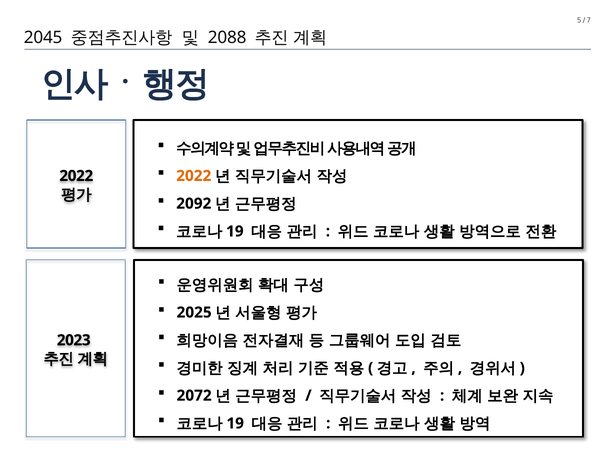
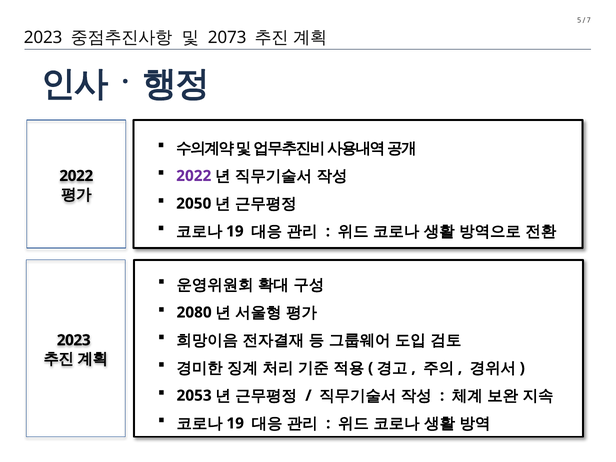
2045: 2045 -> 2023 (43, 37)
2088: 2088 -> 2073 (227, 37)
2022 colour: orange -> purple (194, 176)
2092: 2092 -> 2050 (194, 204)
2025: 2025 -> 2080 (194, 312)
2072: 2072 -> 2053 (194, 396)
